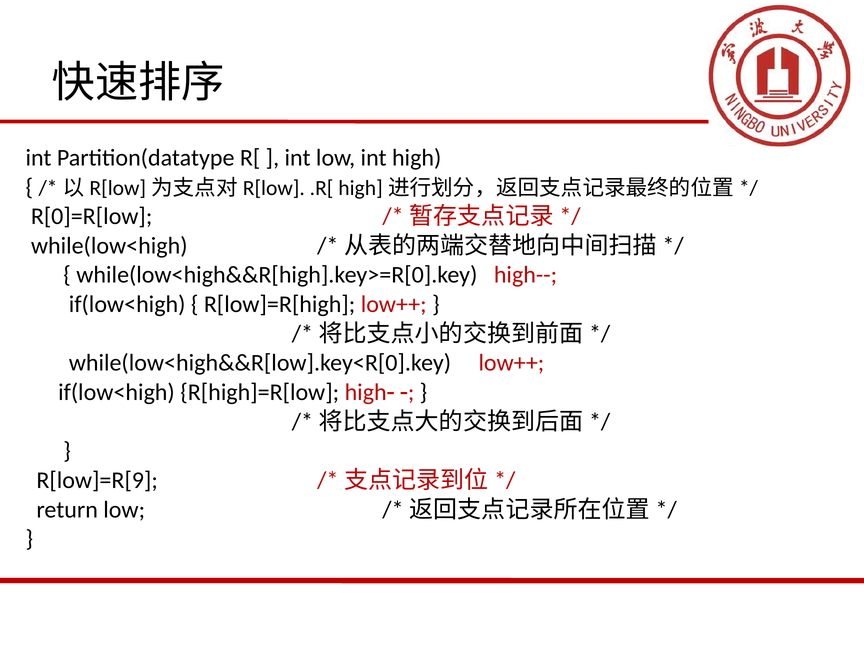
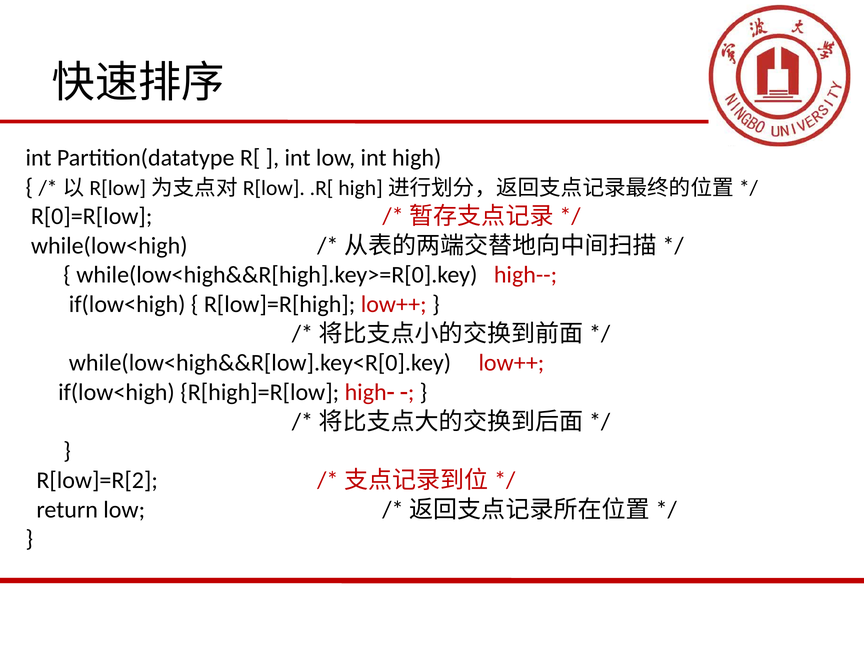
R[low]=R[9: R[low]=R[9 -> R[low]=R[2 (97, 480)
